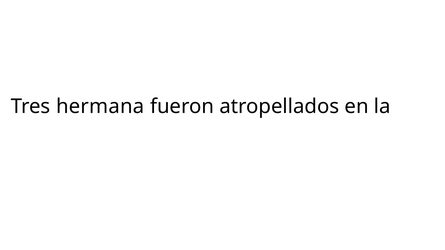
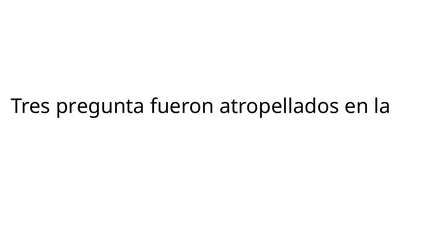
hermana: hermana -> pregunta (100, 107)
